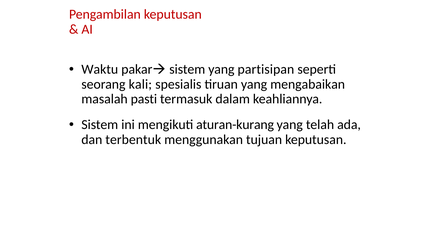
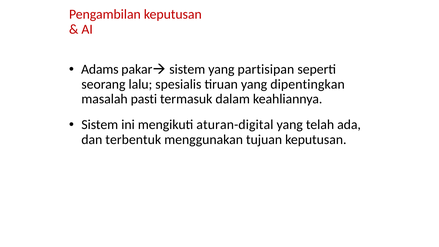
Waktu: Waktu -> Adams (100, 69)
kali: kali -> lalu (140, 84)
mengabaikan: mengabaikan -> dipentingkan (308, 84)
aturan-kurang: aturan-kurang -> aturan-digital (235, 125)
